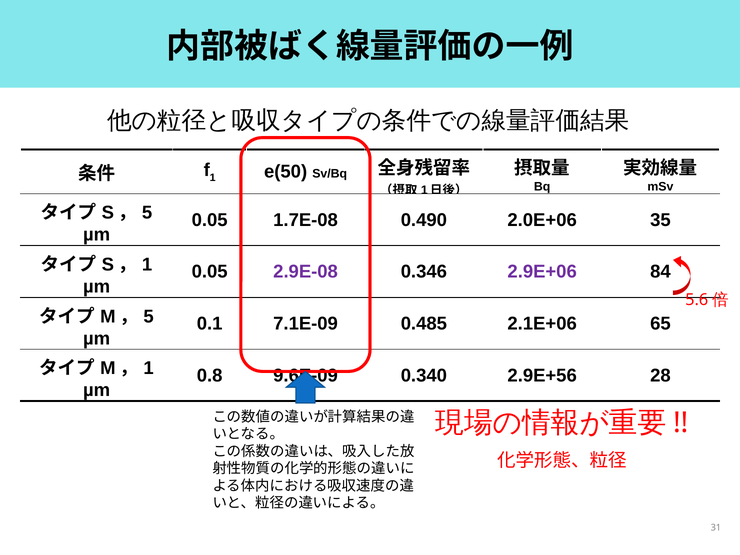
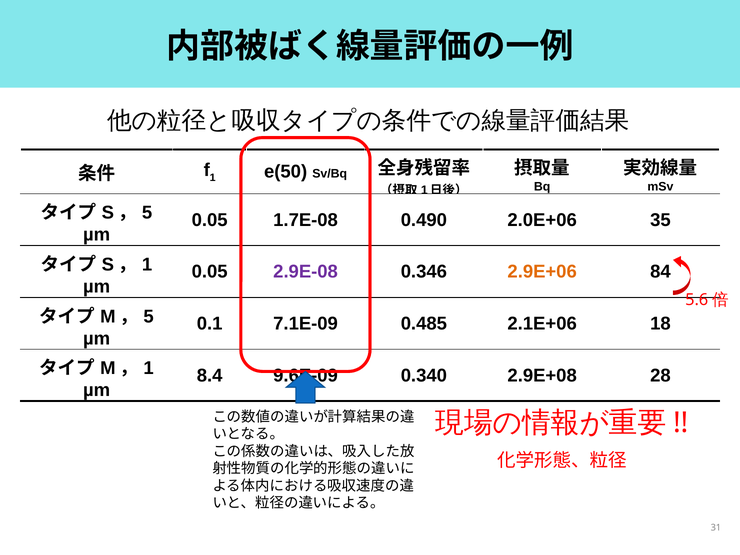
2.9E+06 colour: purple -> orange (542, 272)
65: 65 -> 18 (661, 324)
0.8: 0.8 -> 8.4 (210, 375)
2.9E+56: 2.9E+56 -> 2.9E+08 (542, 375)
